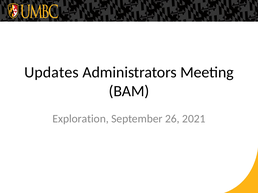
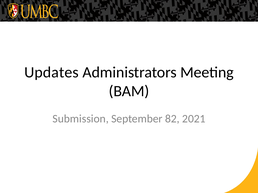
Exploration: Exploration -> Submission (81, 119)
26: 26 -> 82 (172, 119)
